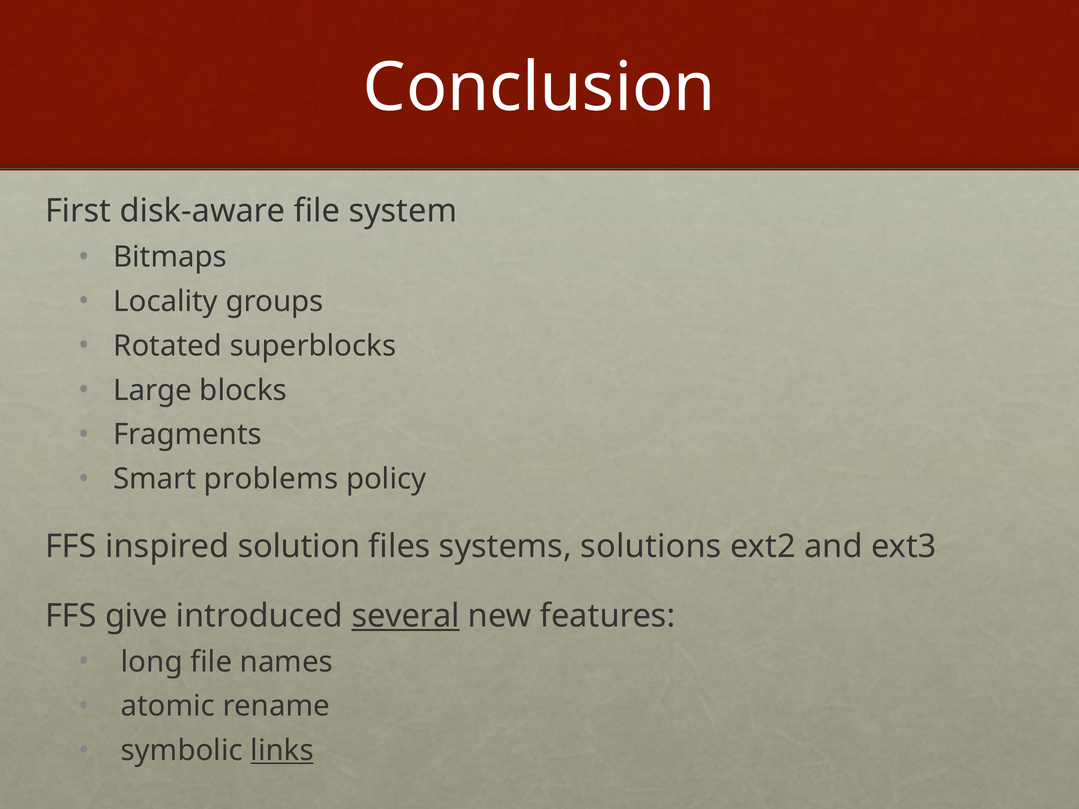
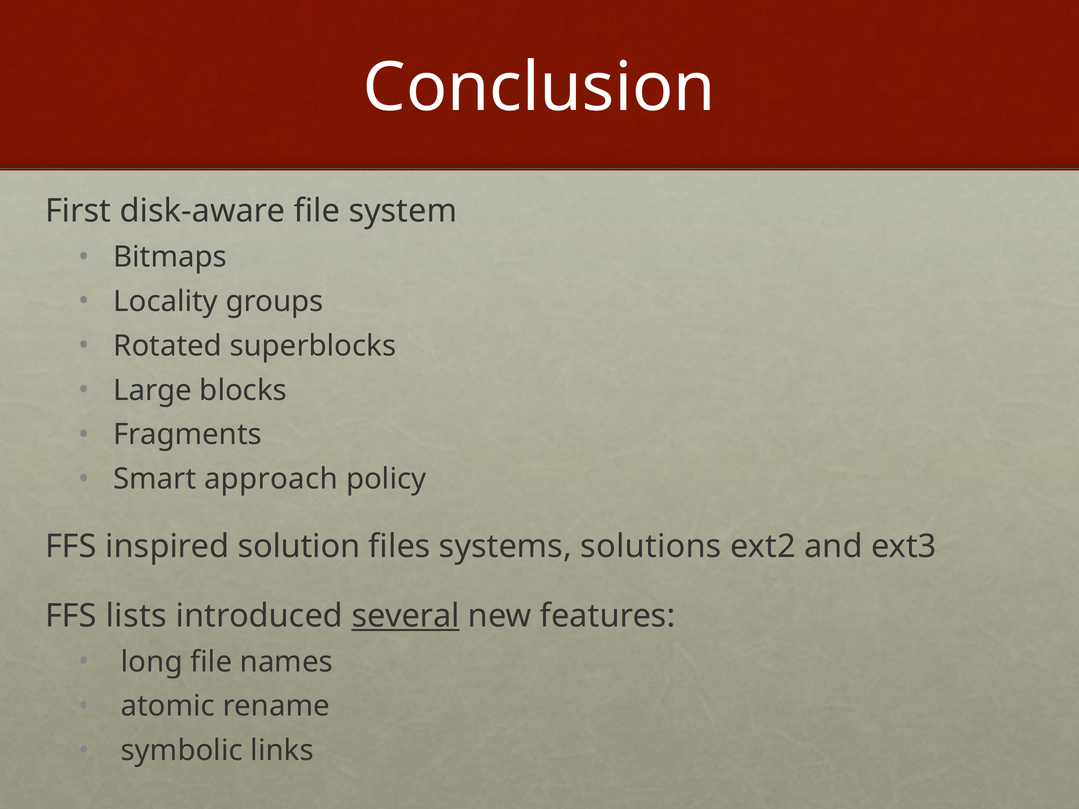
problems: problems -> approach (271, 479)
give: give -> lists (136, 616)
links underline: present -> none (282, 751)
